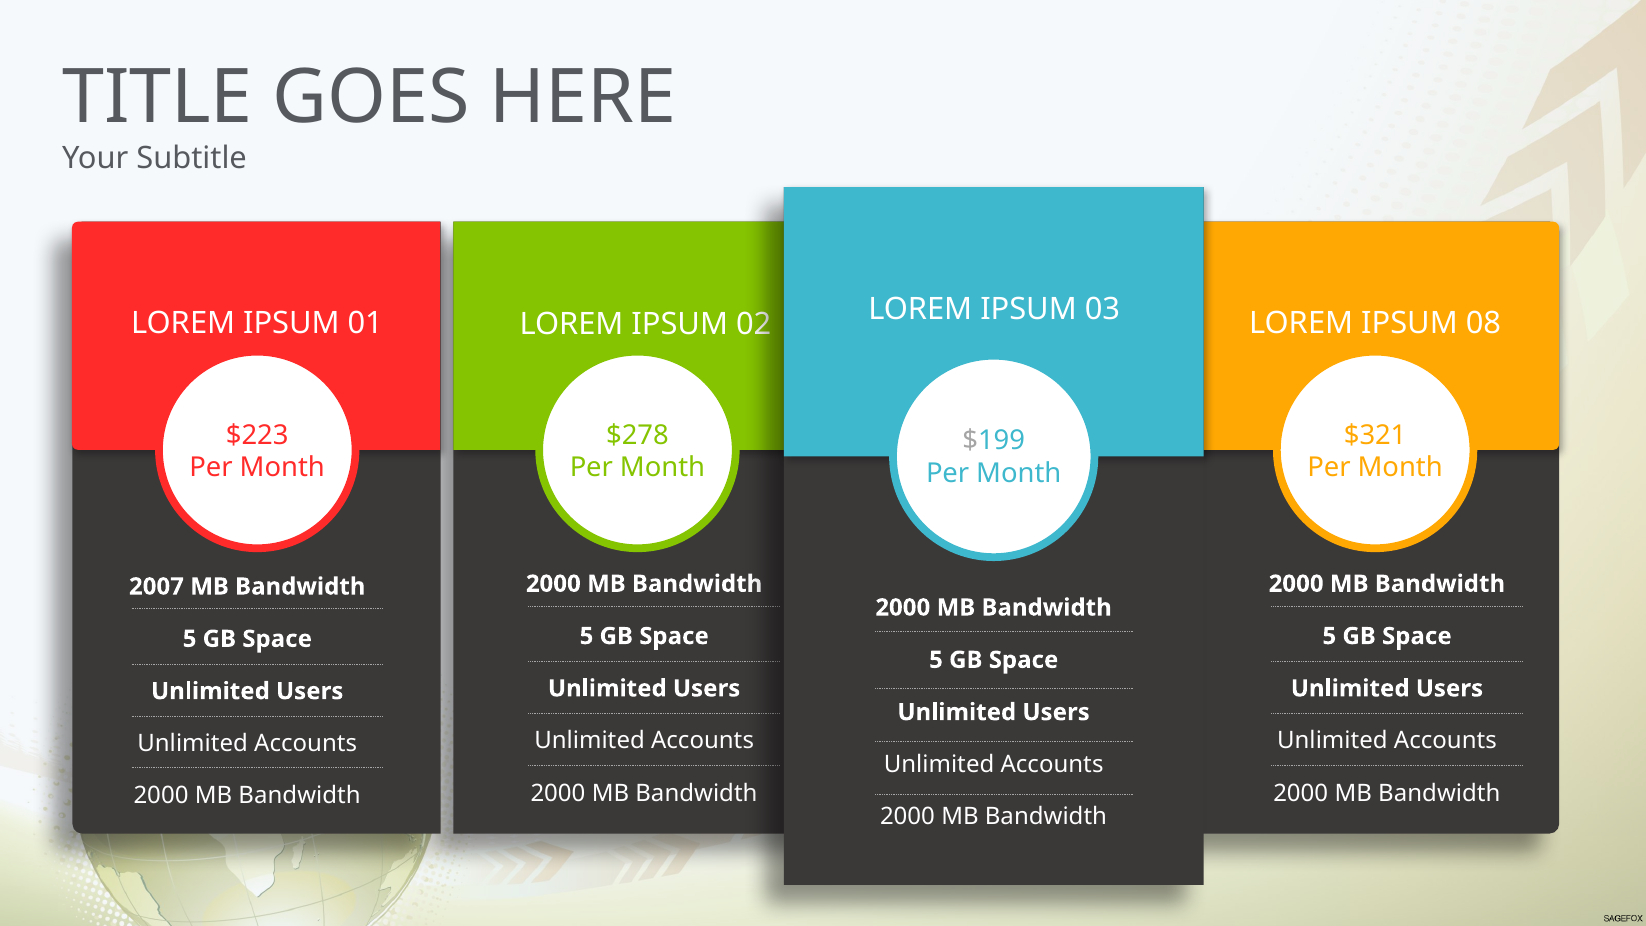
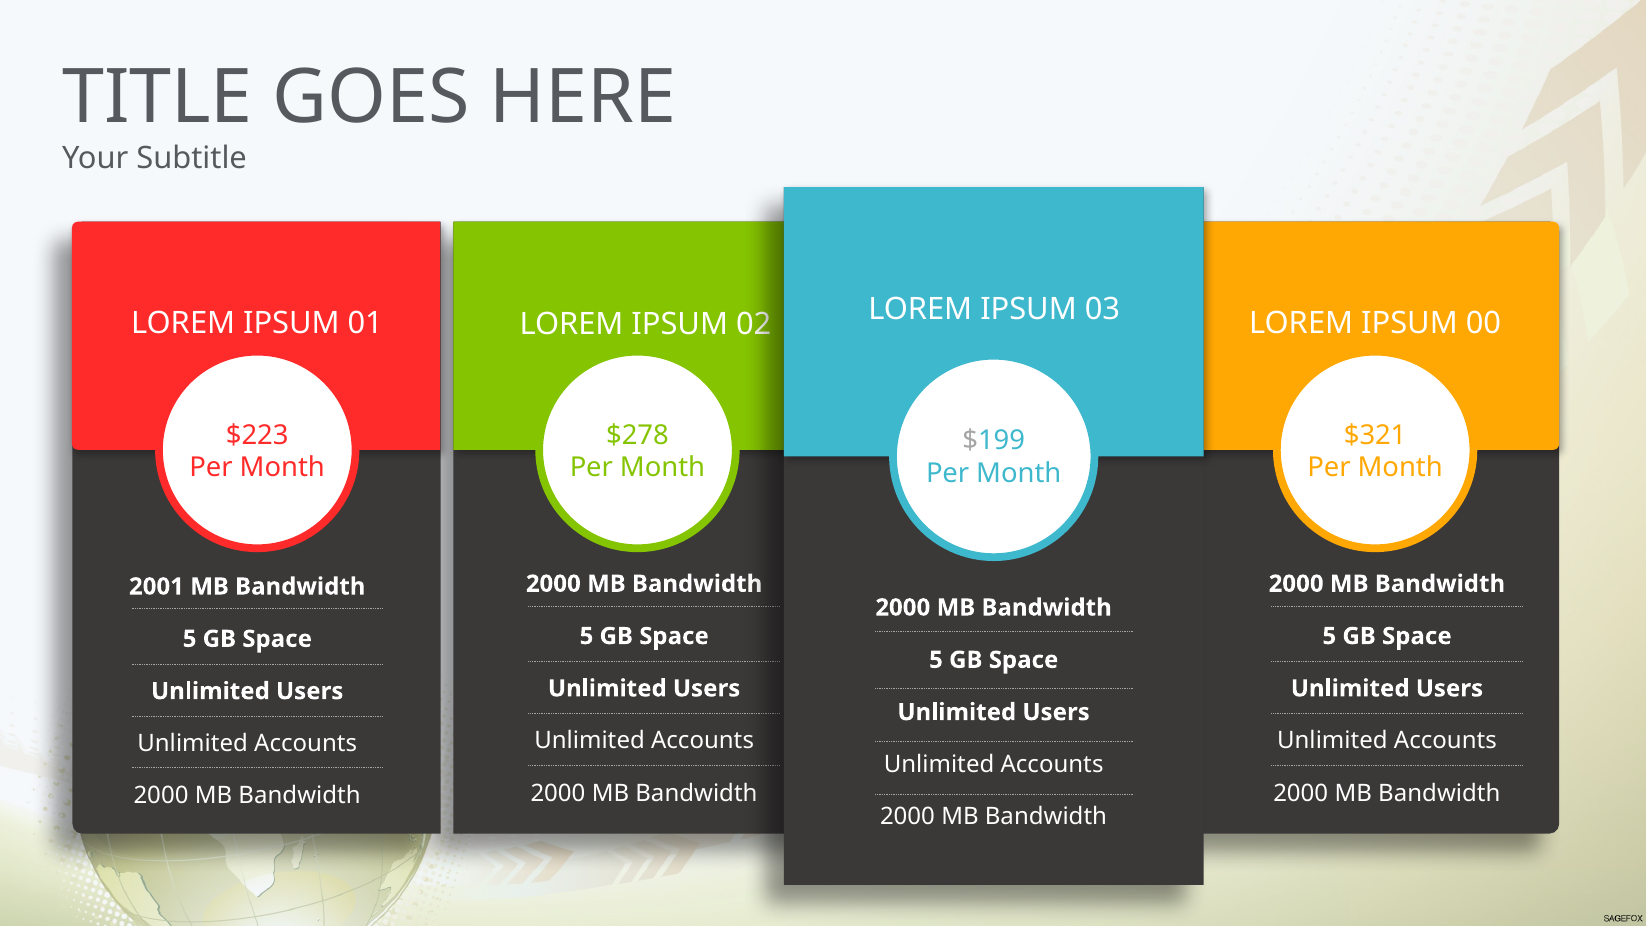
08: 08 -> 00 (1483, 323)
2007: 2007 -> 2001 (156, 587)
